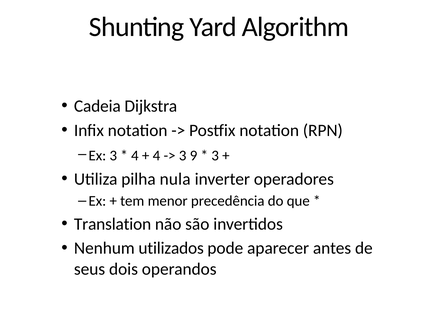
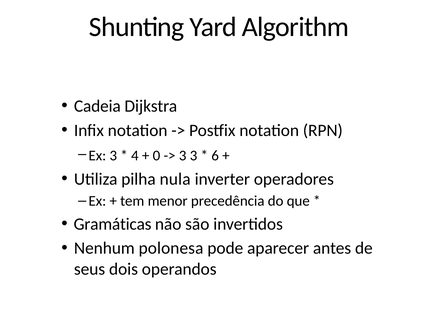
4: 4 -> 0 (156, 155)
3 9: 9 -> 3 (194, 155)
3: 3 -> 6 (215, 155)
Translation: Translation -> Gramáticas (113, 224)
utilizados: utilizados -> polonesa (171, 248)
